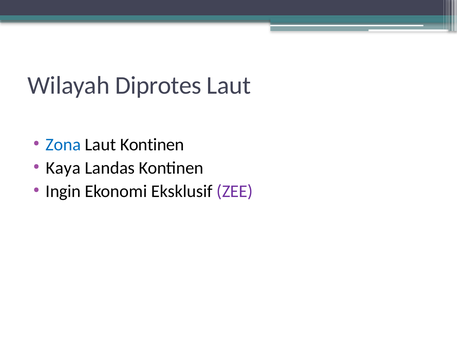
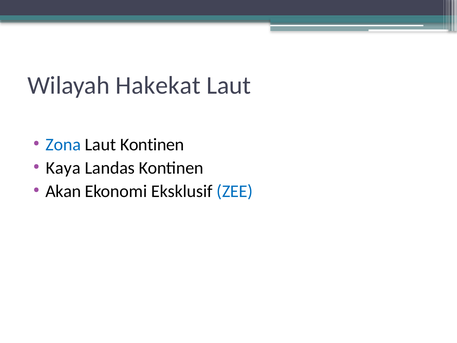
Diprotes: Diprotes -> Hakekat (158, 86)
Ingin: Ingin -> Akan (63, 191)
ZEE colour: purple -> blue (235, 191)
